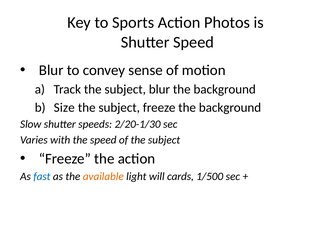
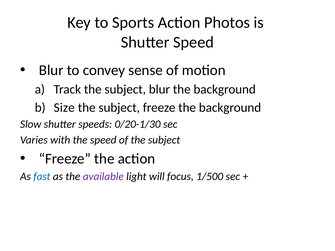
2/20-1/30: 2/20-1/30 -> 0/20-1/30 (138, 124)
available colour: orange -> purple (103, 177)
cards: cards -> focus (180, 177)
